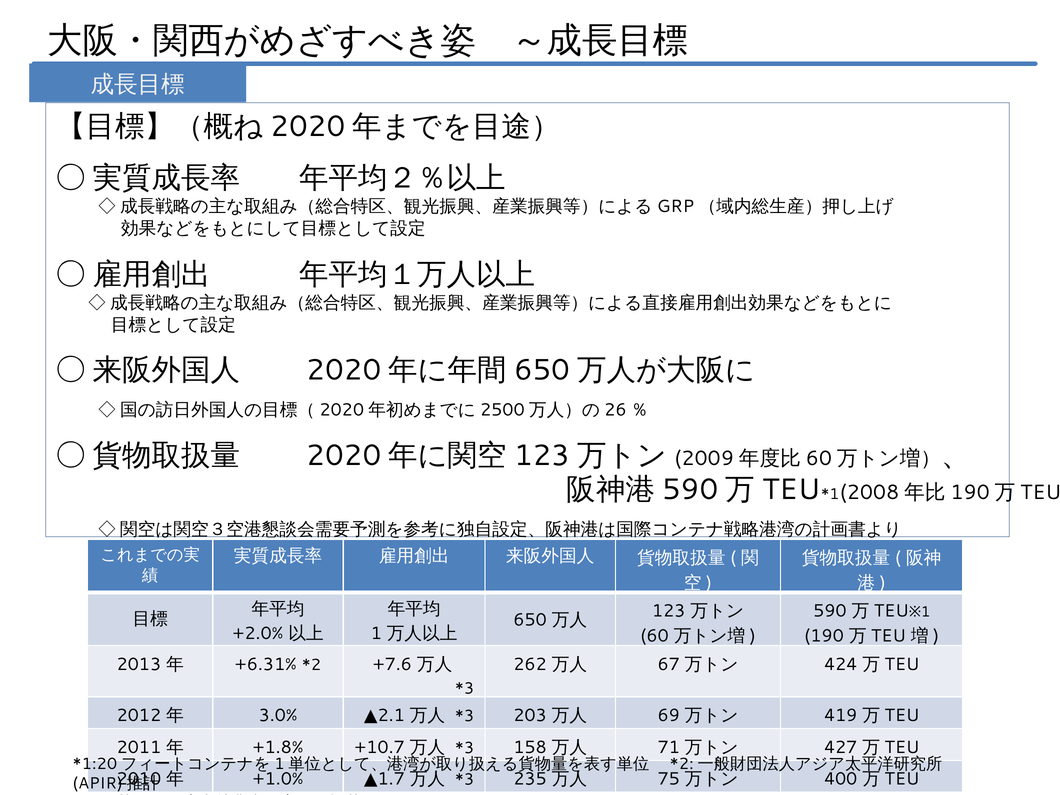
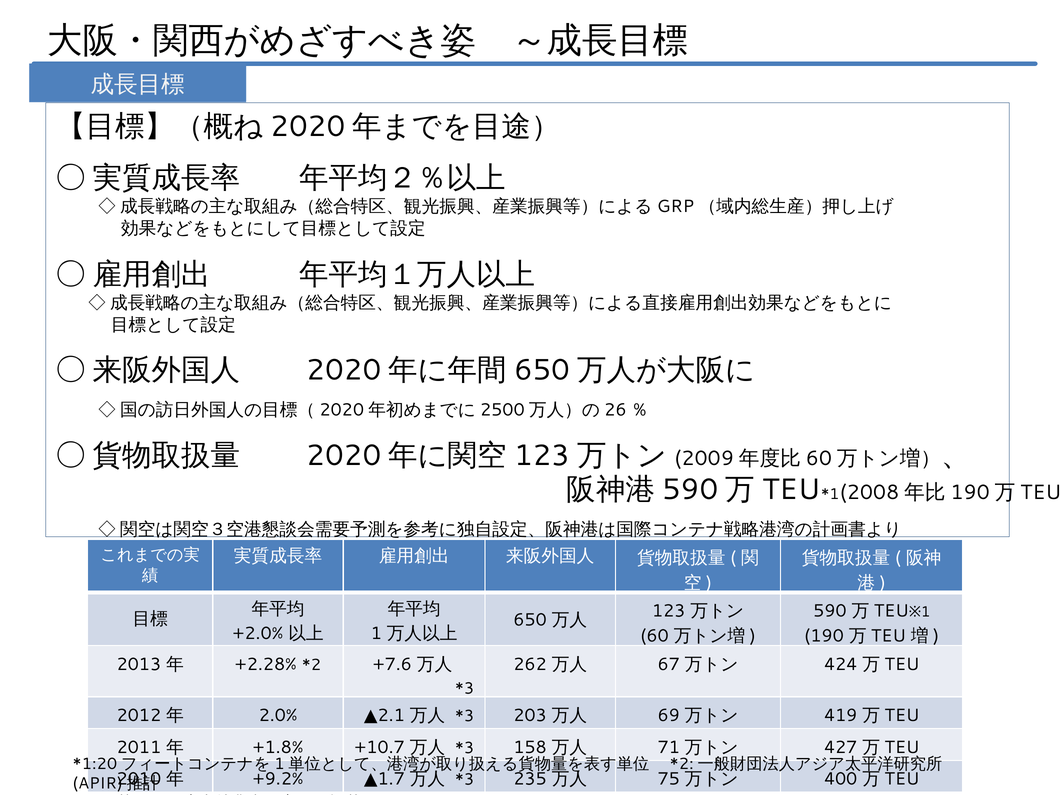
+6.31%: +6.31% -> +2.28% (266, 664)
3.0%: 3.0% -> 2.0% (278, 715)
+1.0%: +1.0% -> +9.2% (278, 779)
